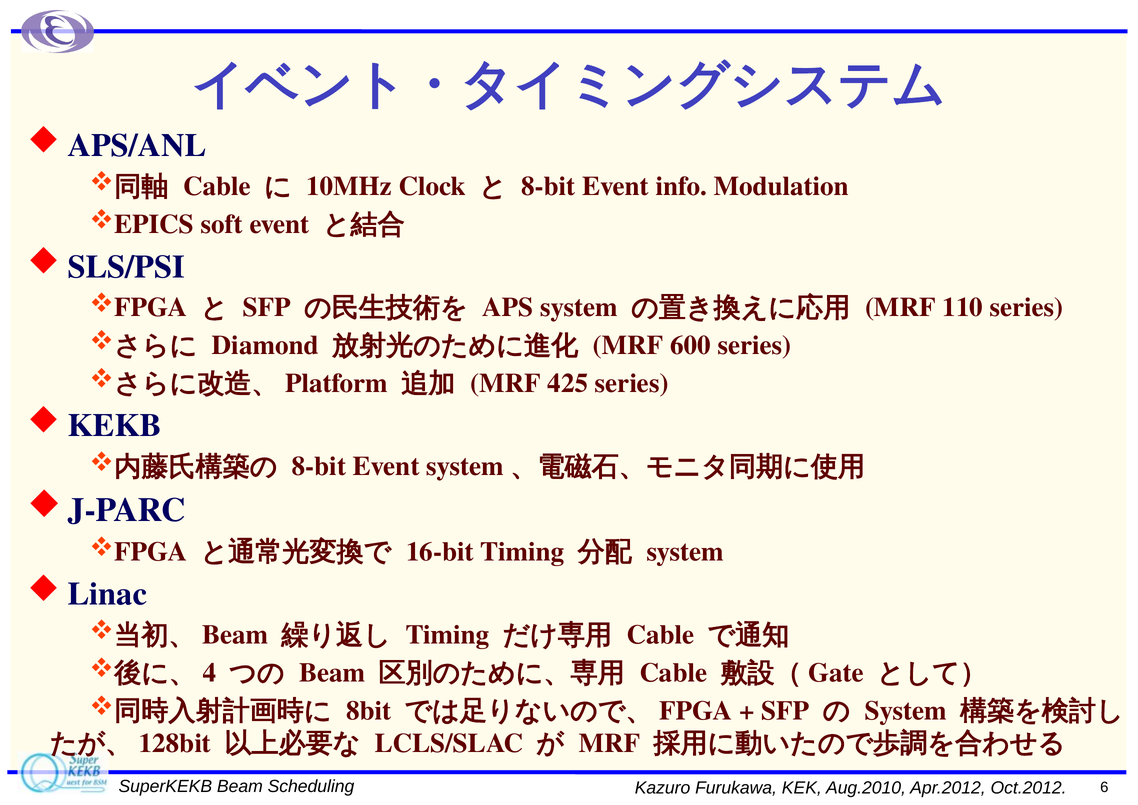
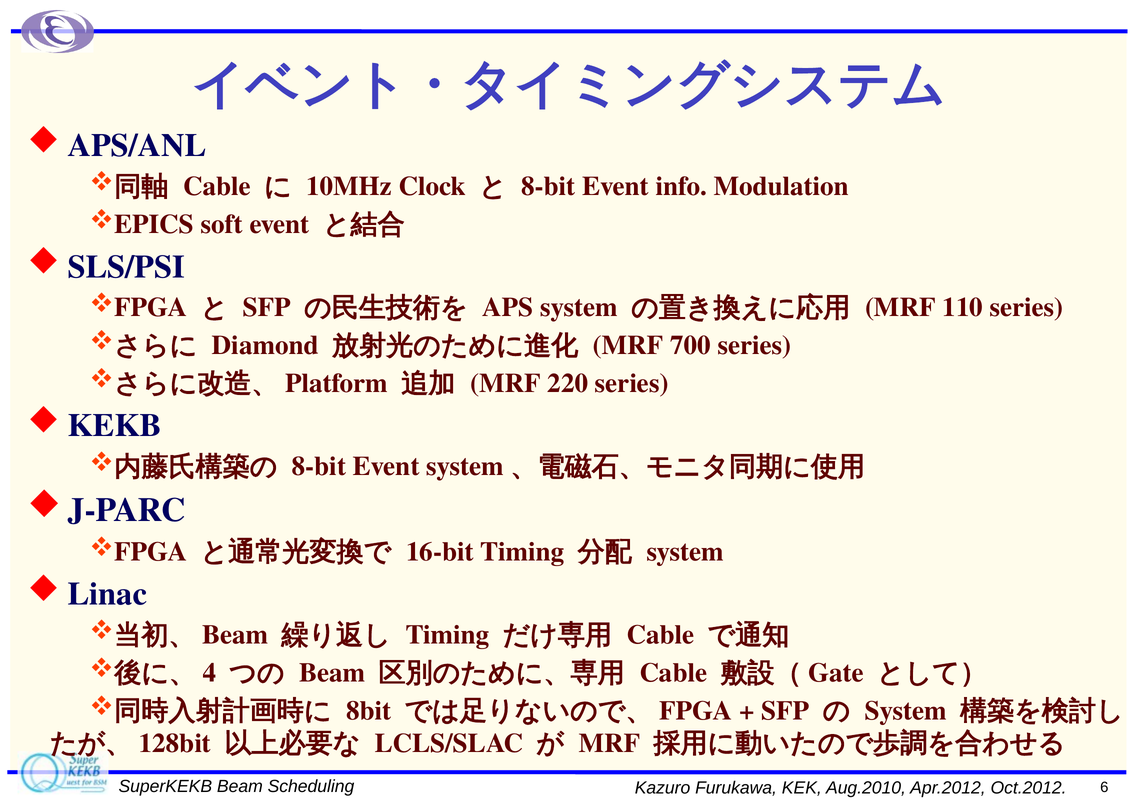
600: 600 -> 700 (691, 345)
425: 425 -> 220 (568, 383)
